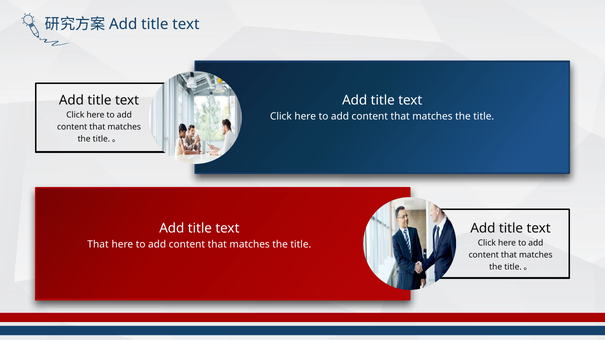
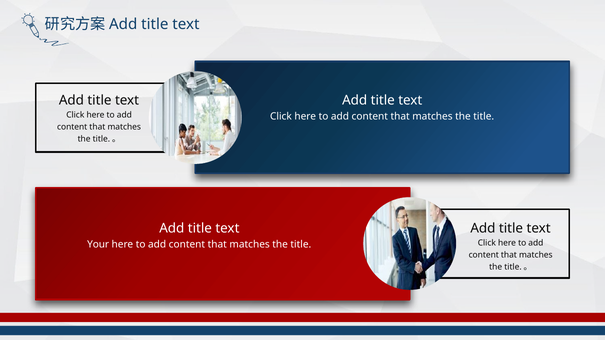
That: That -> Your (98, 245)
